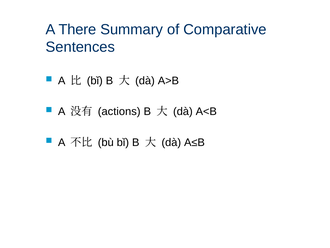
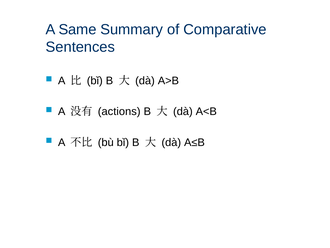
There: There -> Same (77, 29)
